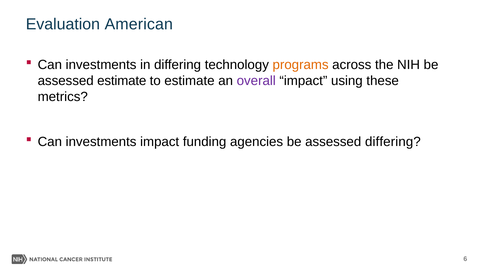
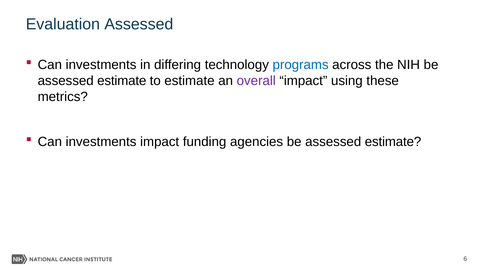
Evaluation American: American -> Assessed (139, 24)
programs colour: orange -> blue (301, 65)
agencies be assessed differing: differing -> estimate (393, 142)
